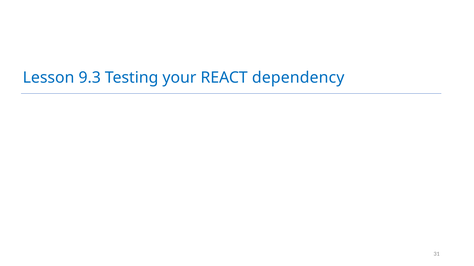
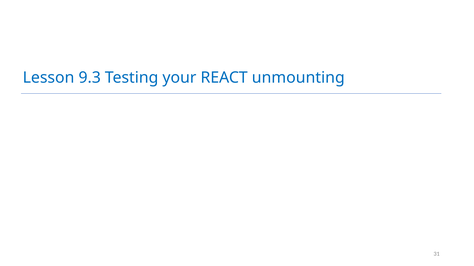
dependency: dependency -> unmounting (298, 78)
